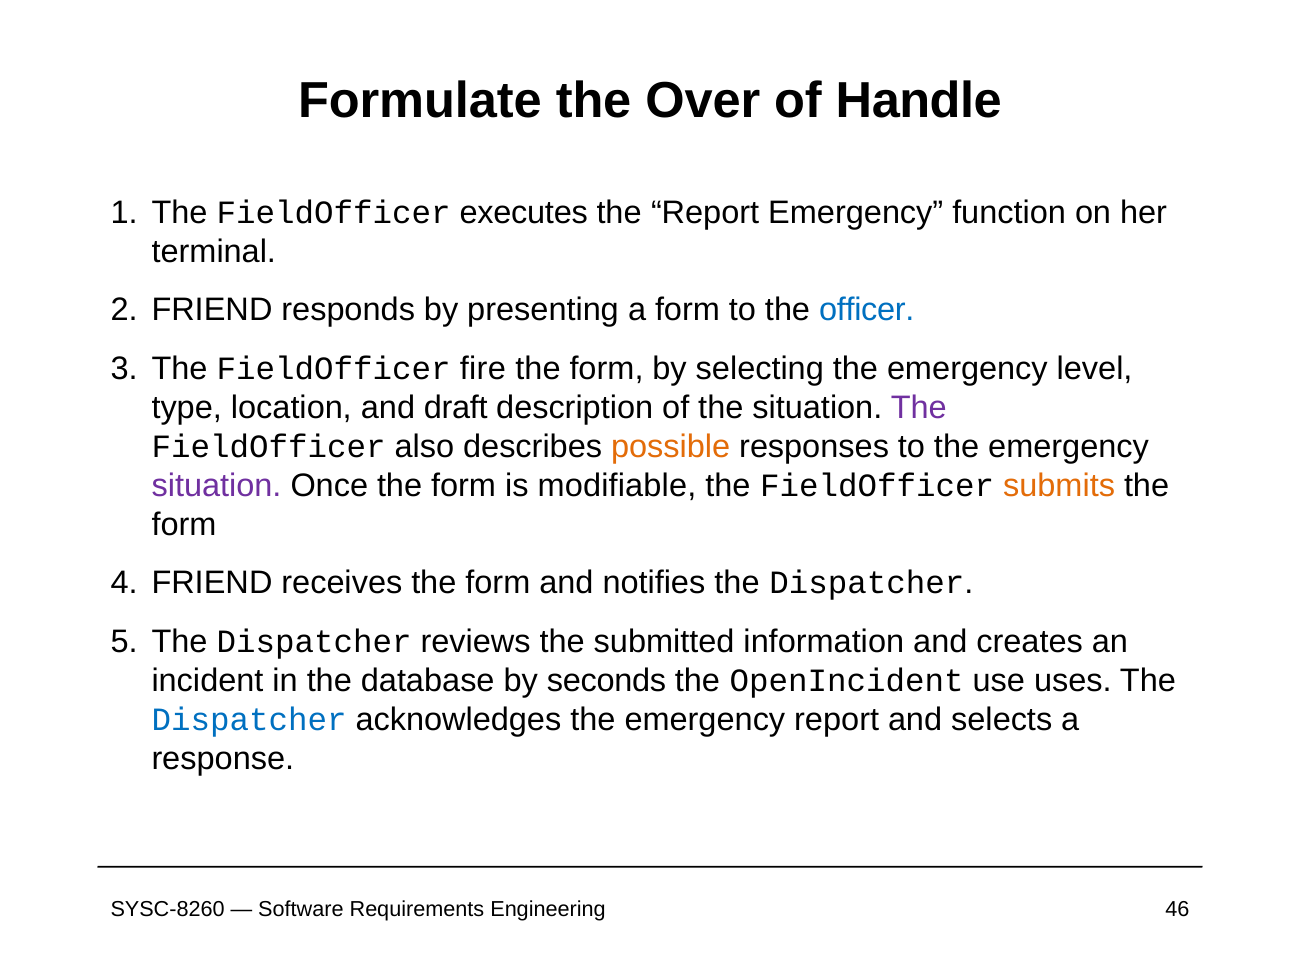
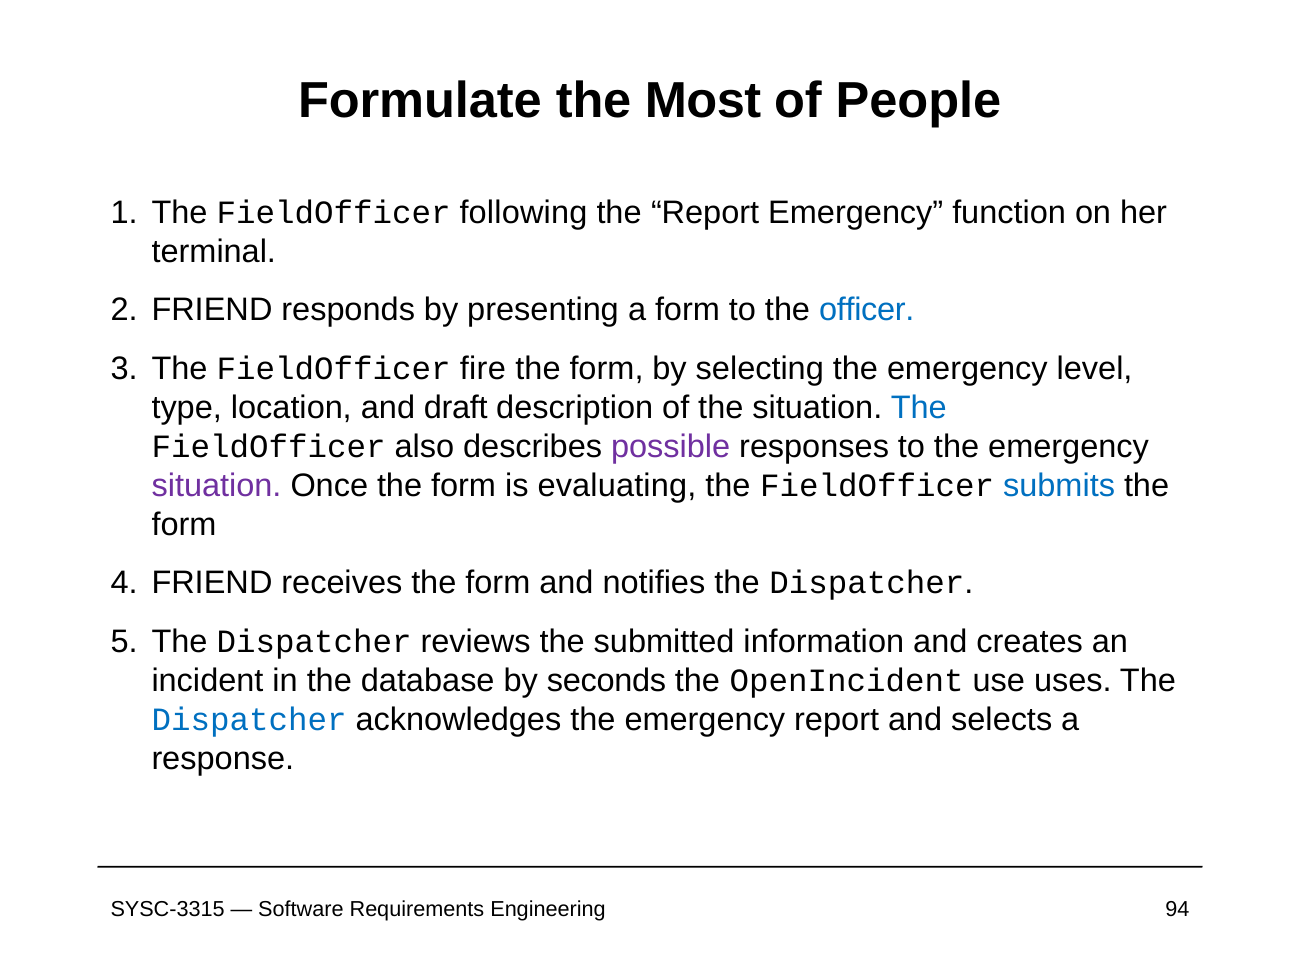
Over: Over -> Most (703, 101)
Handle: Handle -> People (918, 101)
executes: executes -> following (523, 212)
The colour: purple -> blue (919, 407)
possible colour: orange -> purple (671, 446)
modifiable: modifiable -> evaluating (617, 485)
submits colour: orange -> blue (1059, 485)
SYSC-8260: SYSC-8260 -> SYSC-3315 (168, 909)
46: 46 -> 94 (1177, 909)
